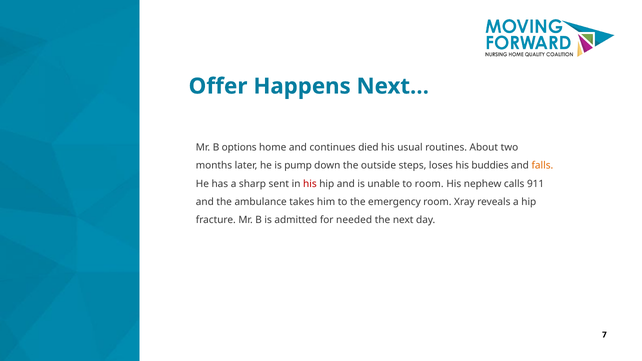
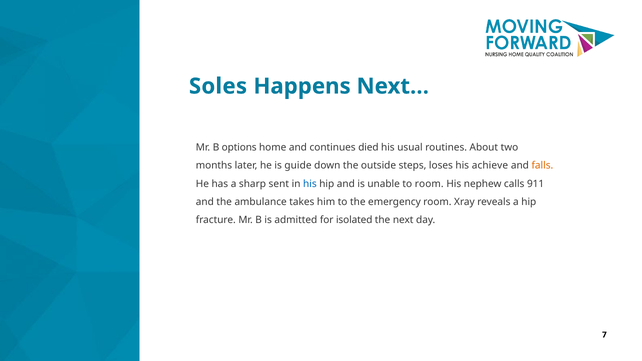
Offer: Offer -> Soles (218, 86)
pump: pump -> guide (298, 166)
buddies: buddies -> achieve (490, 166)
his colour: red -> blue (310, 184)
needed: needed -> isolated (354, 220)
